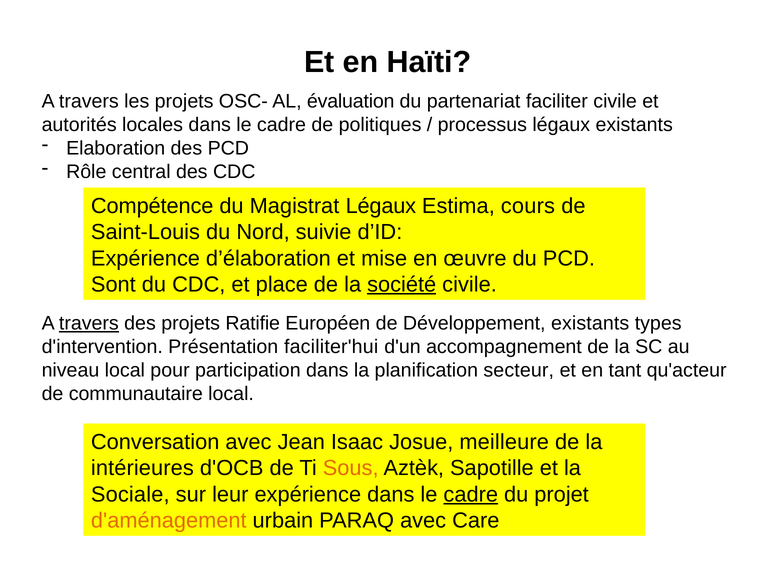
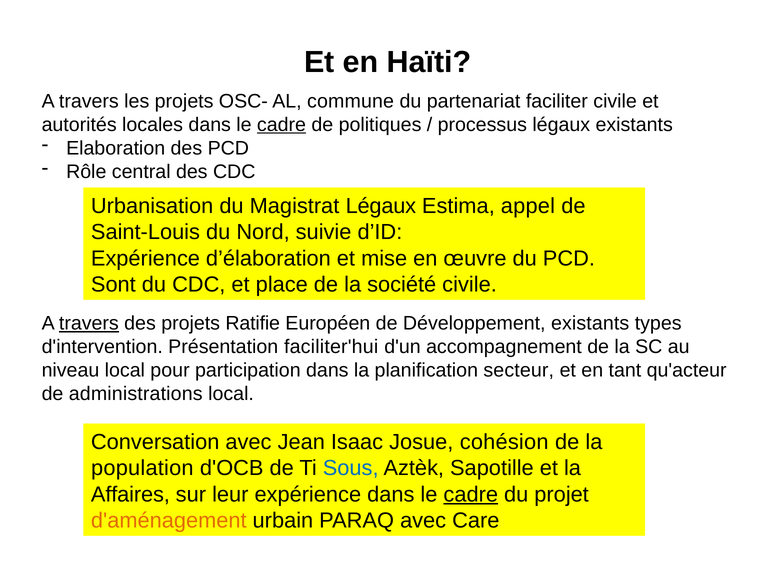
évaluation: évaluation -> commune (351, 101)
cadre underline: none -> present (281, 125)
Compétence: Compétence -> Urbanisation (152, 206)
cours: cours -> appel (528, 206)
société underline: present -> none (402, 284)
communautaire: communautaire -> administrations (136, 394)
meilleure: meilleure -> cohésion (504, 442)
intérieures: intérieures -> population (142, 468)
Sous colour: orange -> blue (351, 468)
Sociale: Sociale -> Affaires (130, 494)
